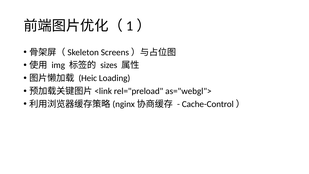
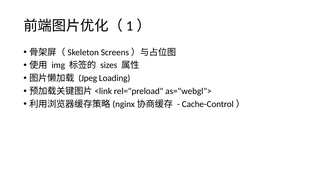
Heic: Heic -> Jpeg (88, 78)
